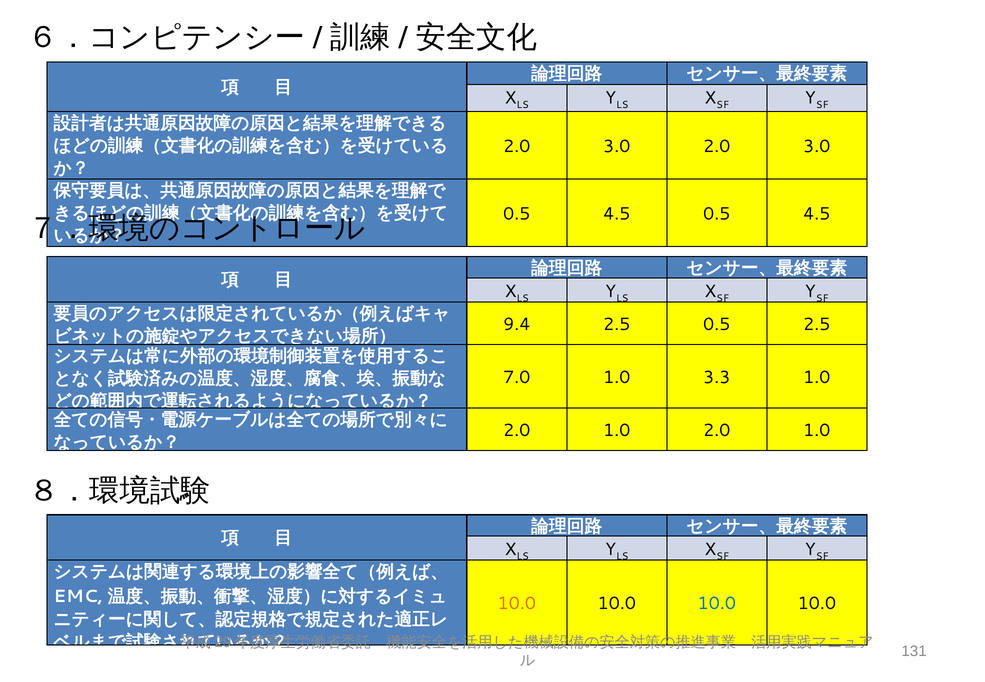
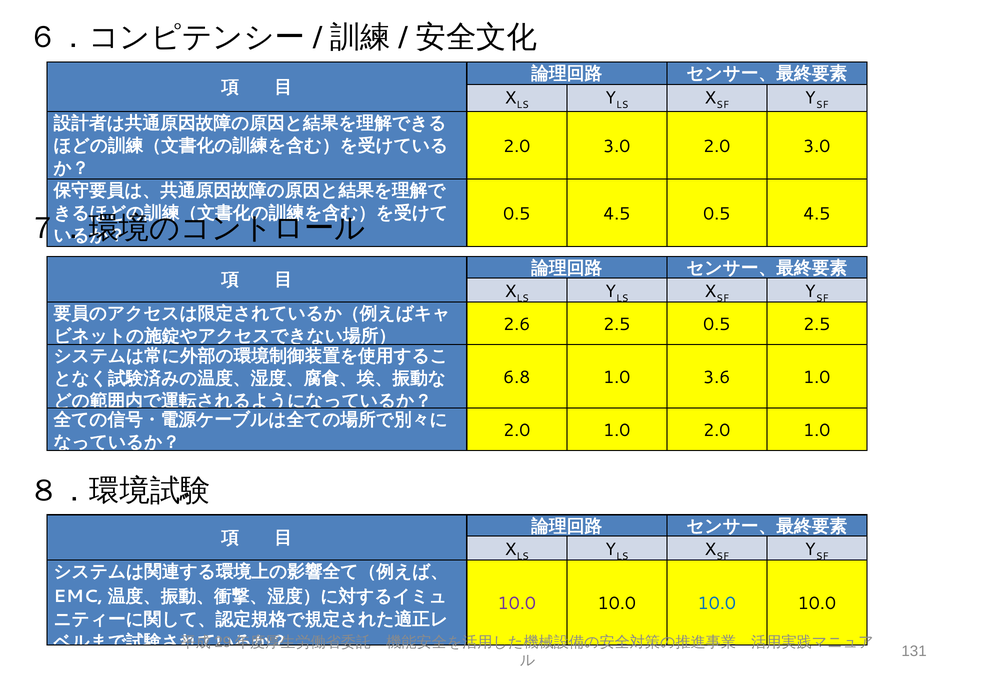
9.4: 9.4 -> 2.6 (517, 324)
7.0: 7.0 -> 6.8 (517, 377)
3.3: 3.3 -> 3.6 (717, 377)
10.0 colour: orange -> purple (517, 604)
